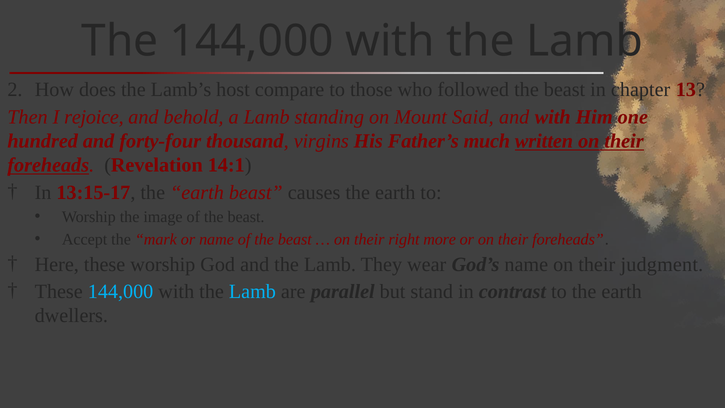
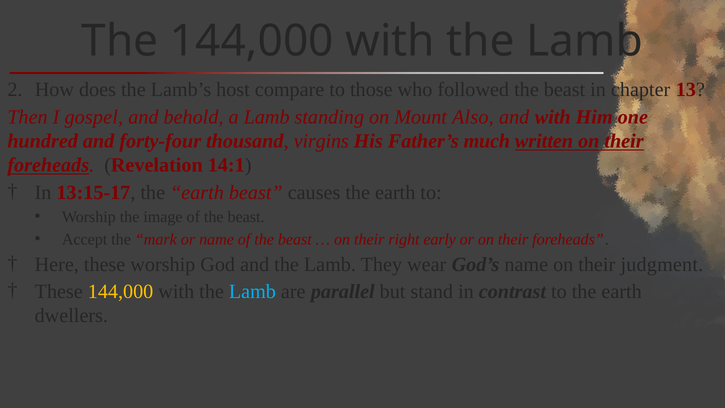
rejoice: rejoice -> gospel (94, 117)
Said: Said -> Also (473, 117)
more: more -> early (440, 239)
144,000 colour: light blue -> yellow (121, 291)
